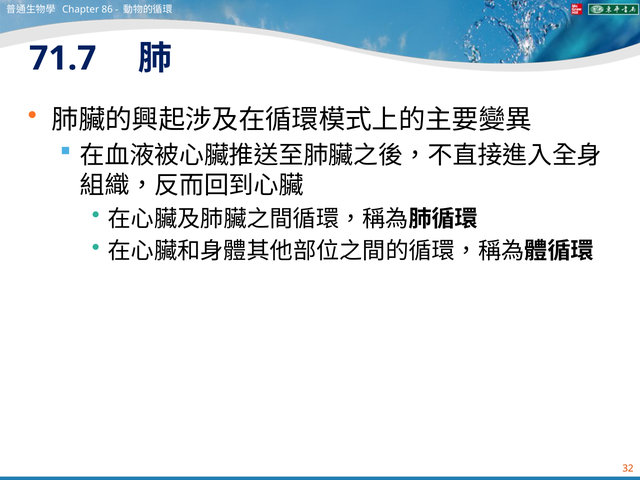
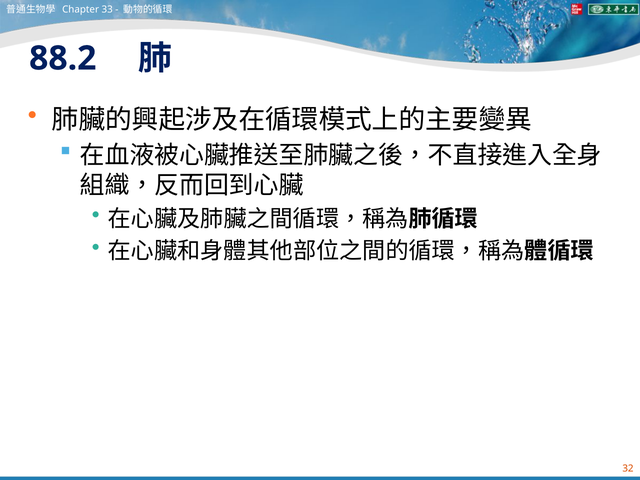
86: 86 -> 33 (107, 10)
71.7: 71.7 -> 88.2 (63, 58)
